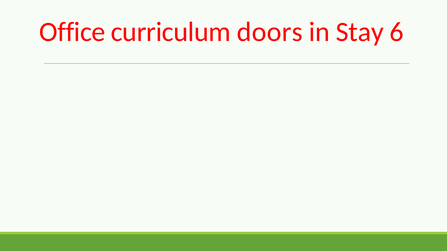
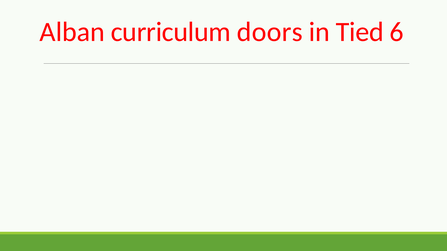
Office: Office -> Alban (72, 32)
Stay: Stay -> Tied (360, 32)
